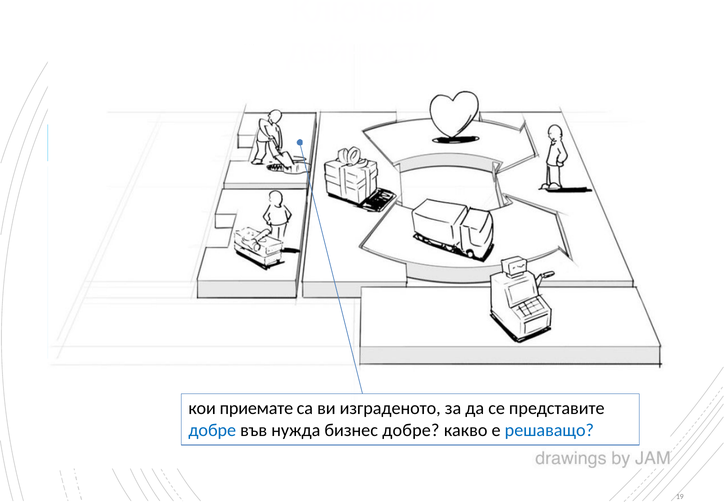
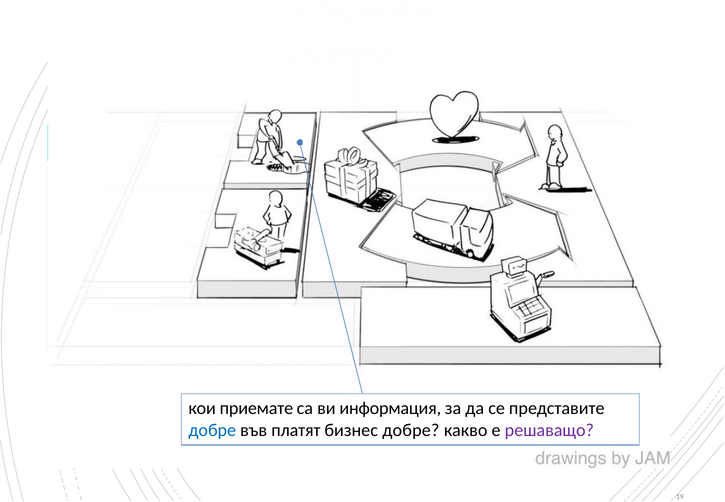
изграденото: изграденото -> информация (390, 408)
нужда: нужда -> платят (296, 430)
решаващо colour: blue -> purple (549, 430)
